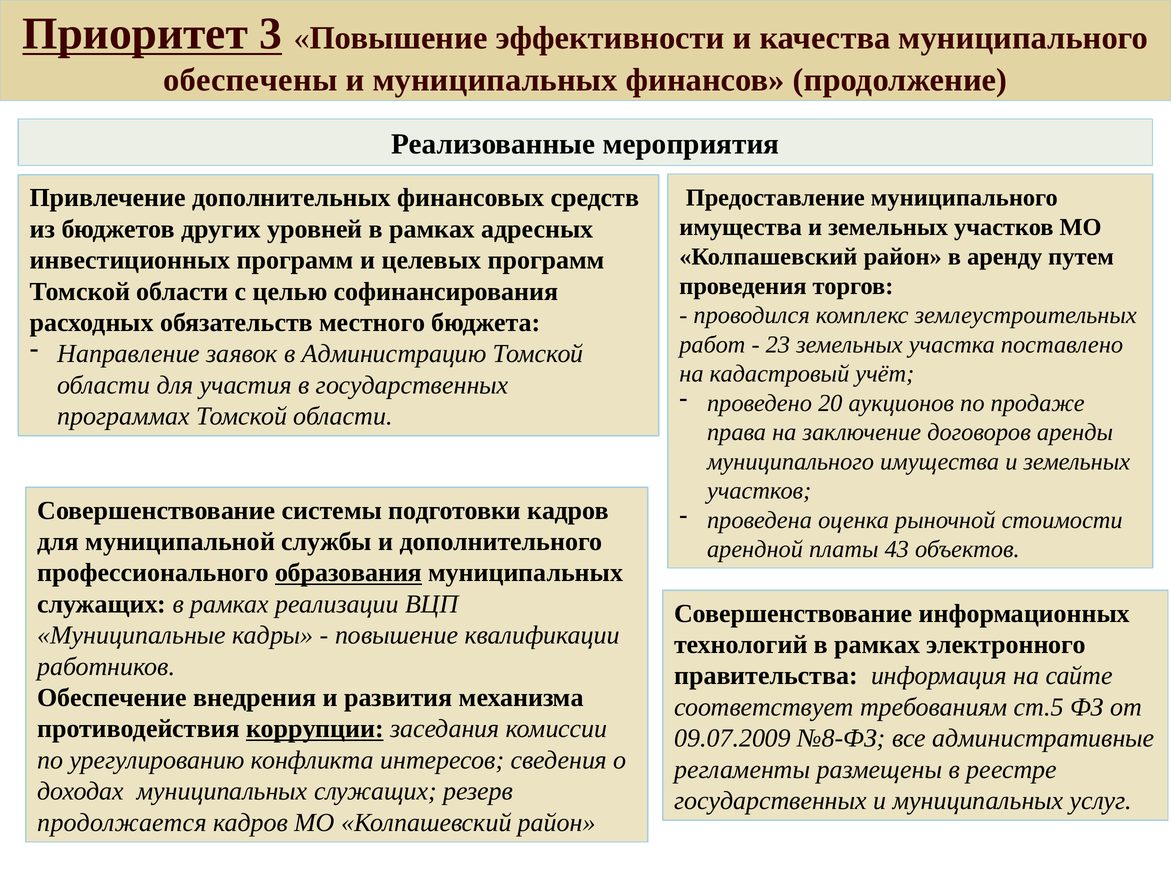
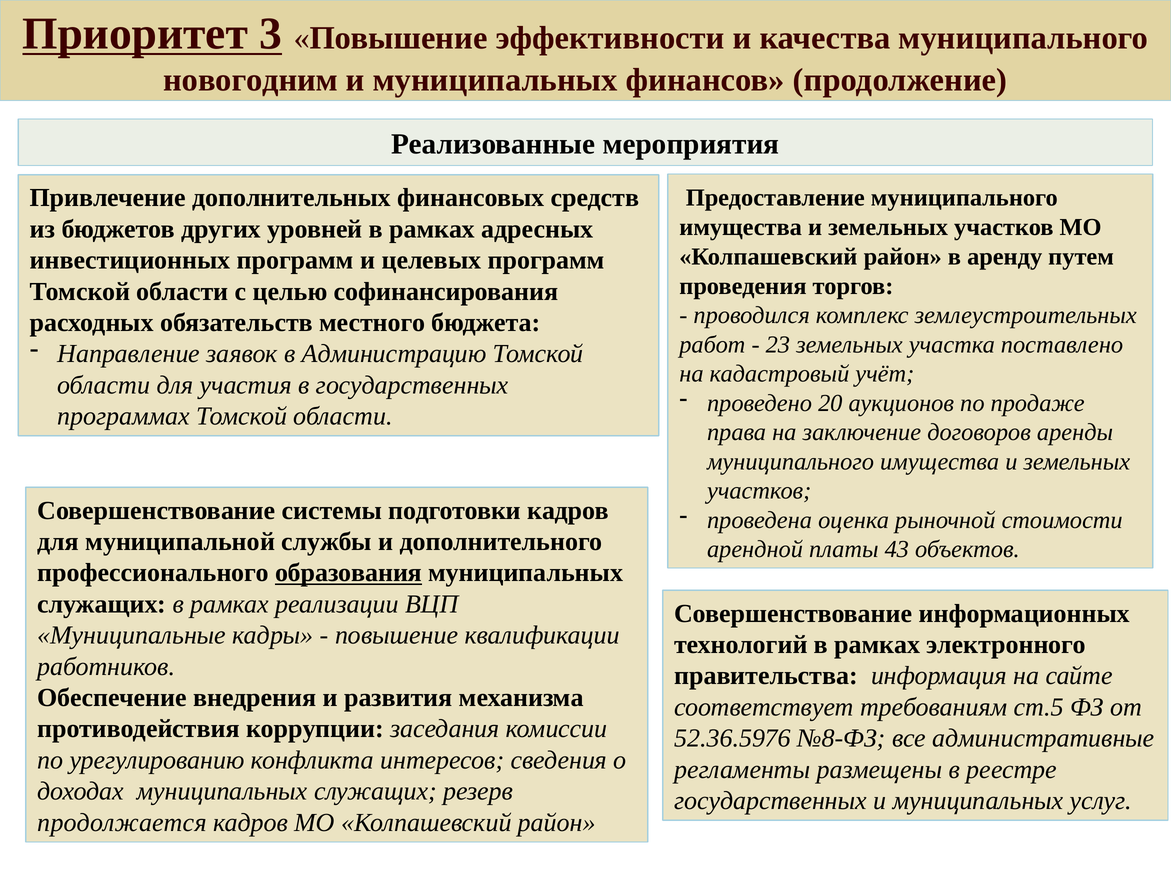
обеспечены: обеспечены -> новогодним (251, 80)
коррупции underline: present -> none (315, 729)
09.07.2009: 09.07.2009 -> 52.36.5976 (733, 738)
